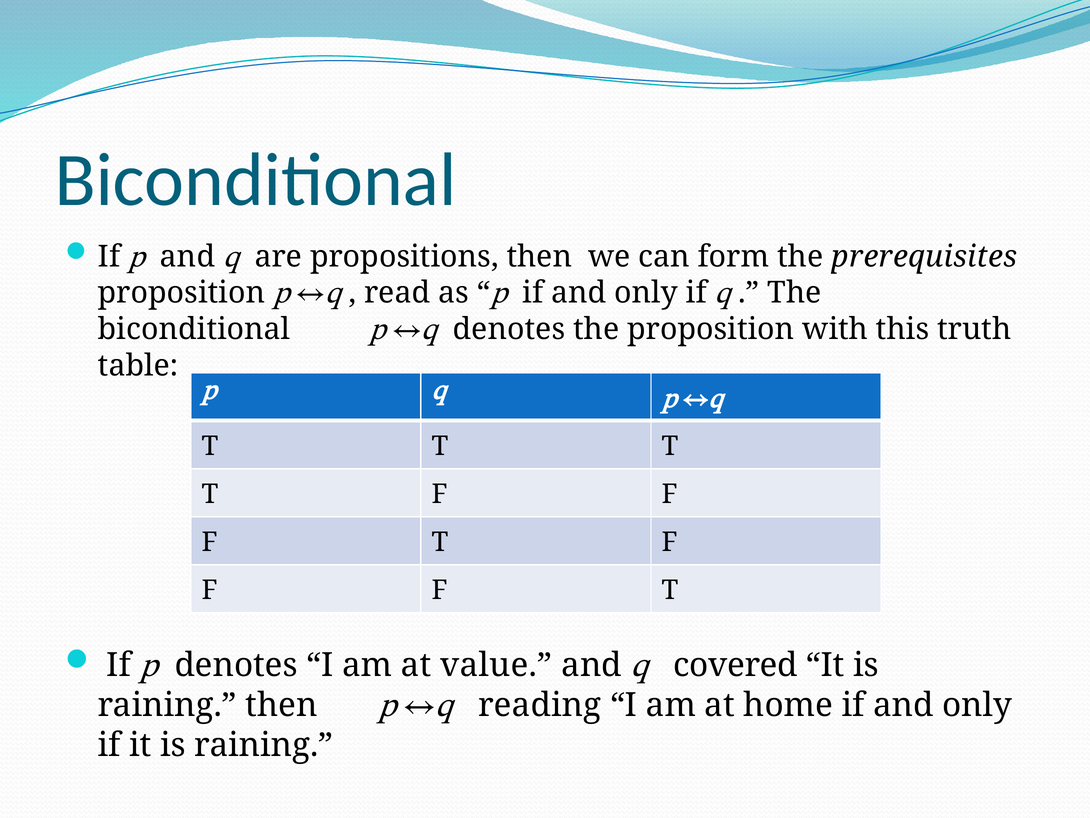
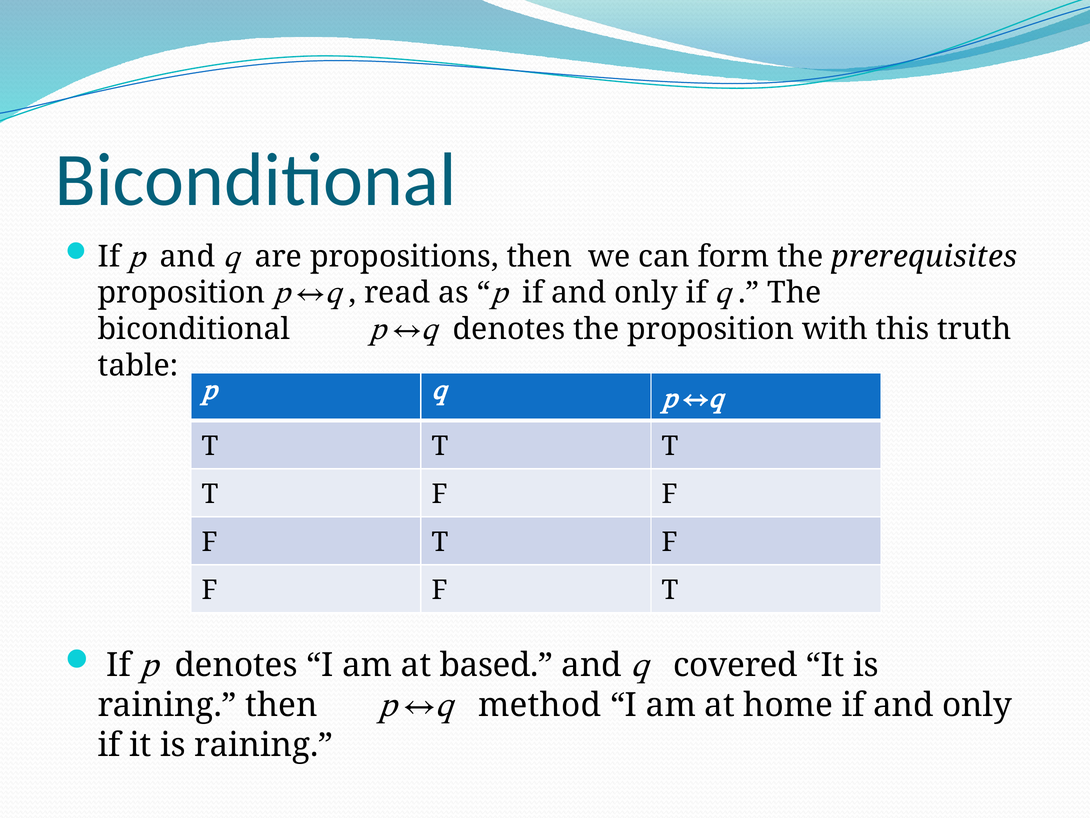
value: value -> based (497, 665)
reading: reading -> method (540, 705)
